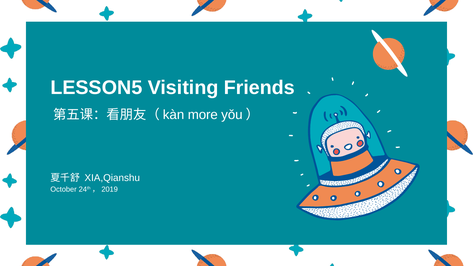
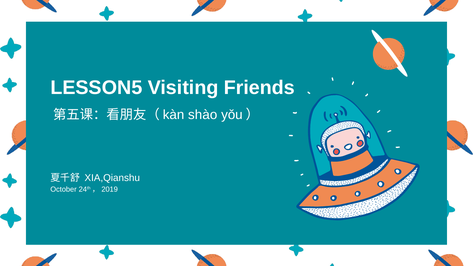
more: more -> shào (203, 115)
